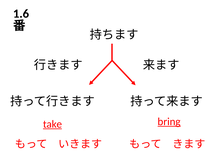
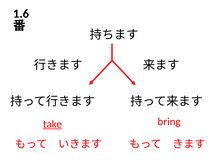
bring underline: present -> none (169, 122)
